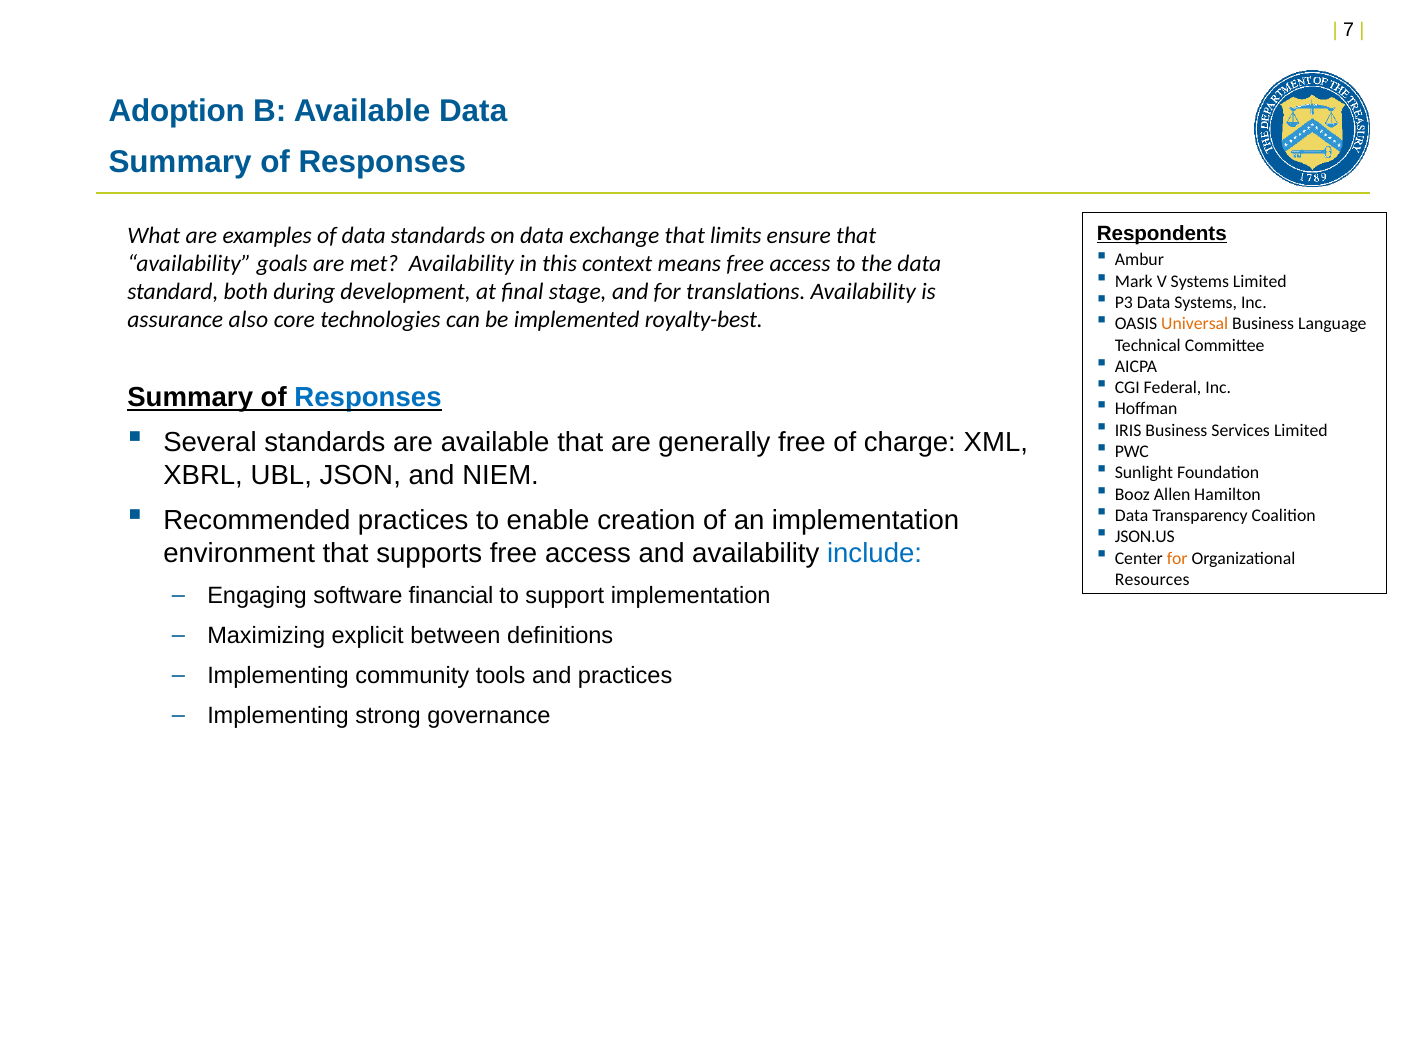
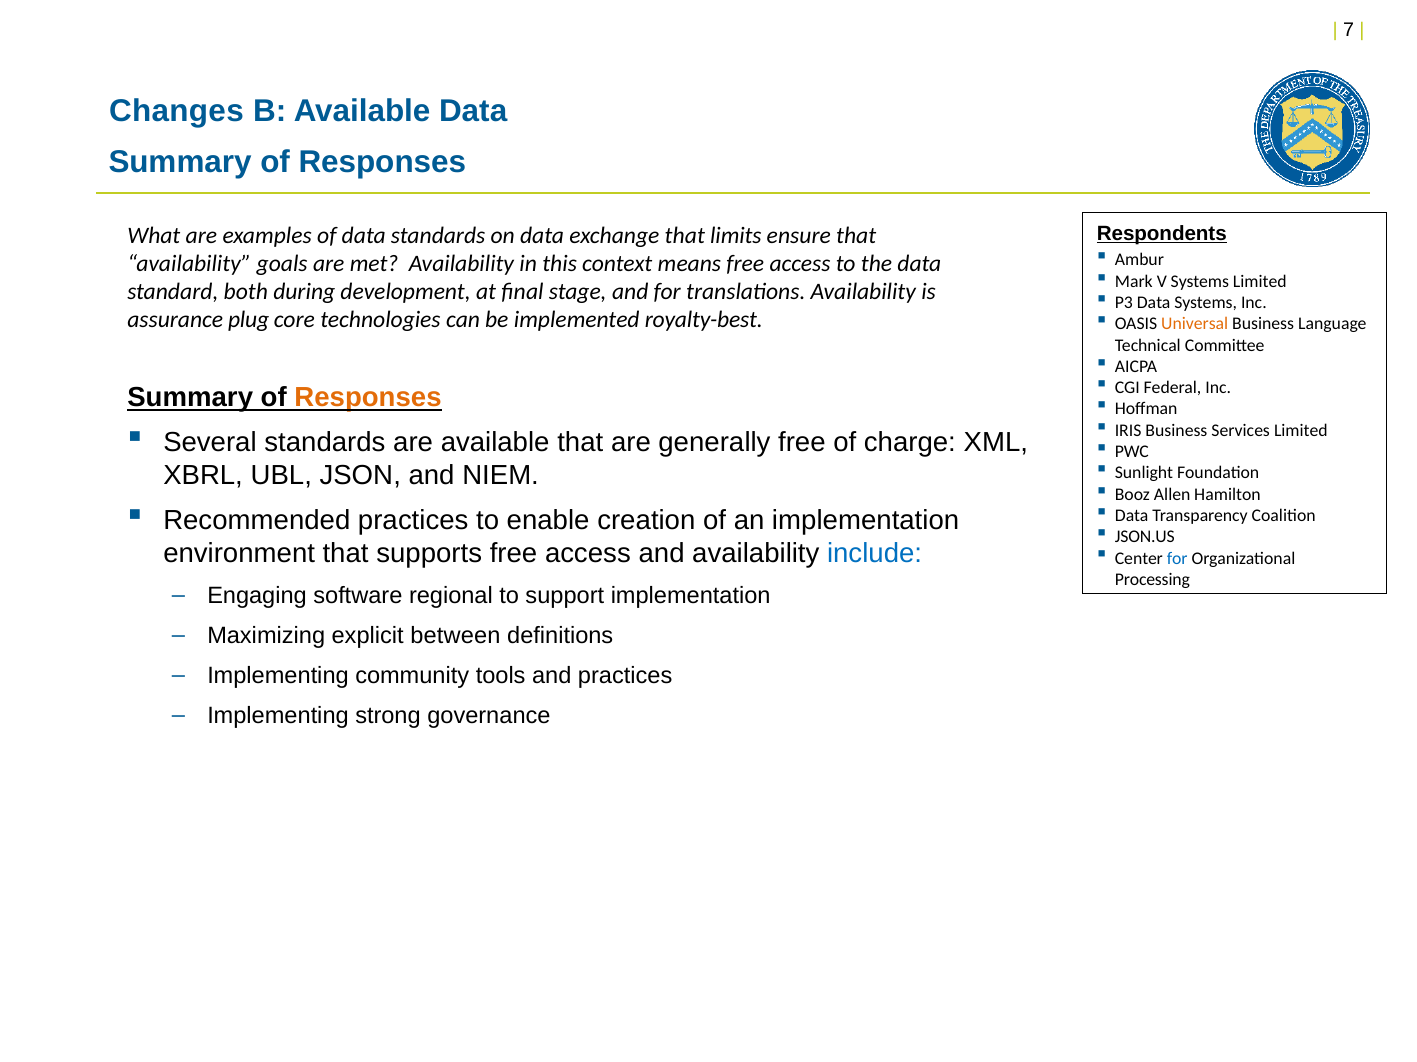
Adoption: Adoption -> Changes (176, 112)
also: also -> plug (249, 320)
Responses colour: blue -> orange (368, 398)
for colour: orange -> blue (1177, 559)
Resources: Resources -> Processing (1152, 580)
financial: financial -> regional (451, 596)
